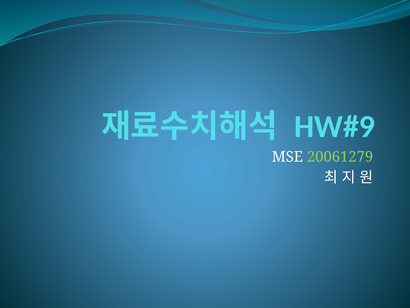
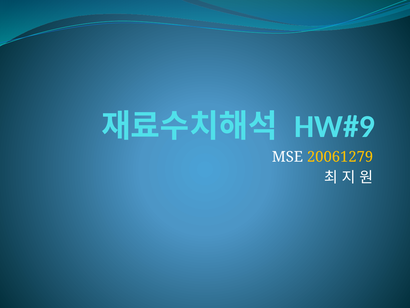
20061279 colour: light green -> yellow (340, 157)
